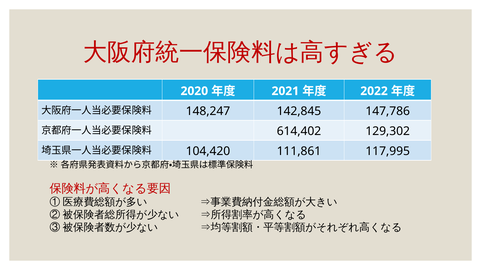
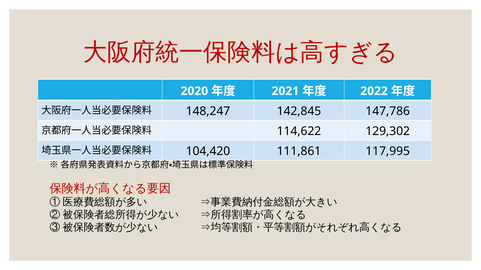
614,402: 614,402 -> 114,622 (299, 131)
